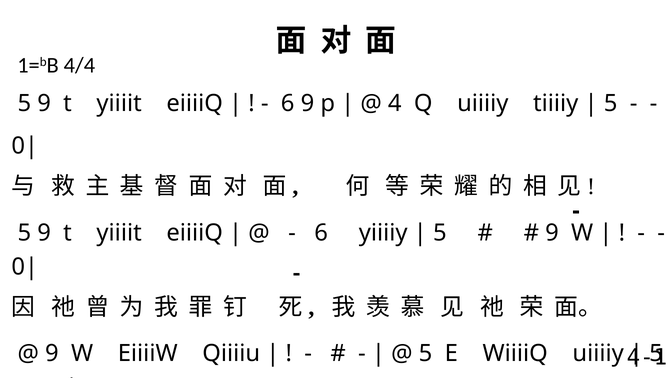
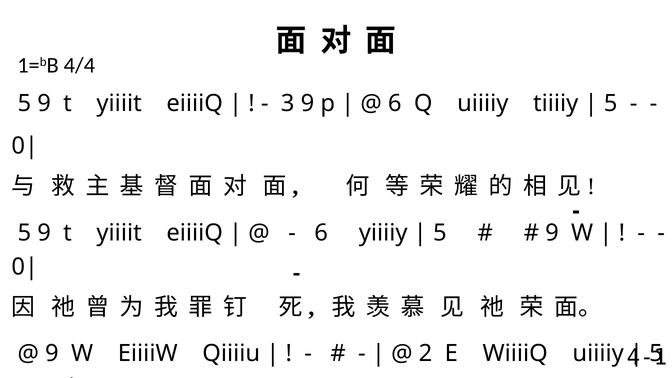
6: 6 -> 3 (288, 103)
4: 4 -> 6 (395, 103)
5: 5 -> 2 (426, 354)
